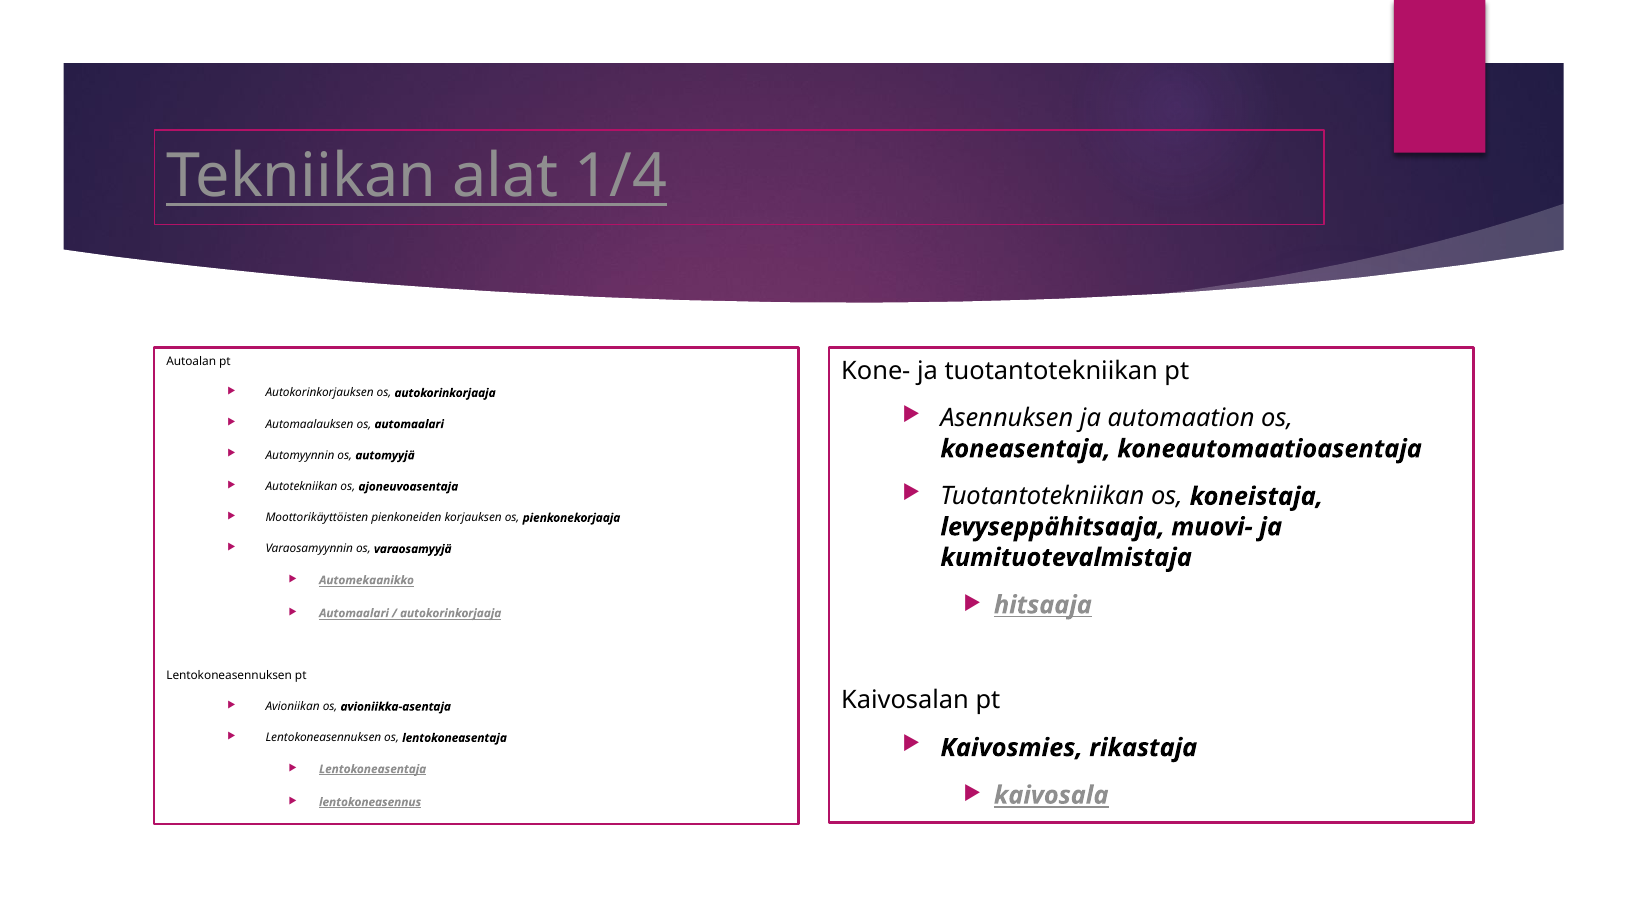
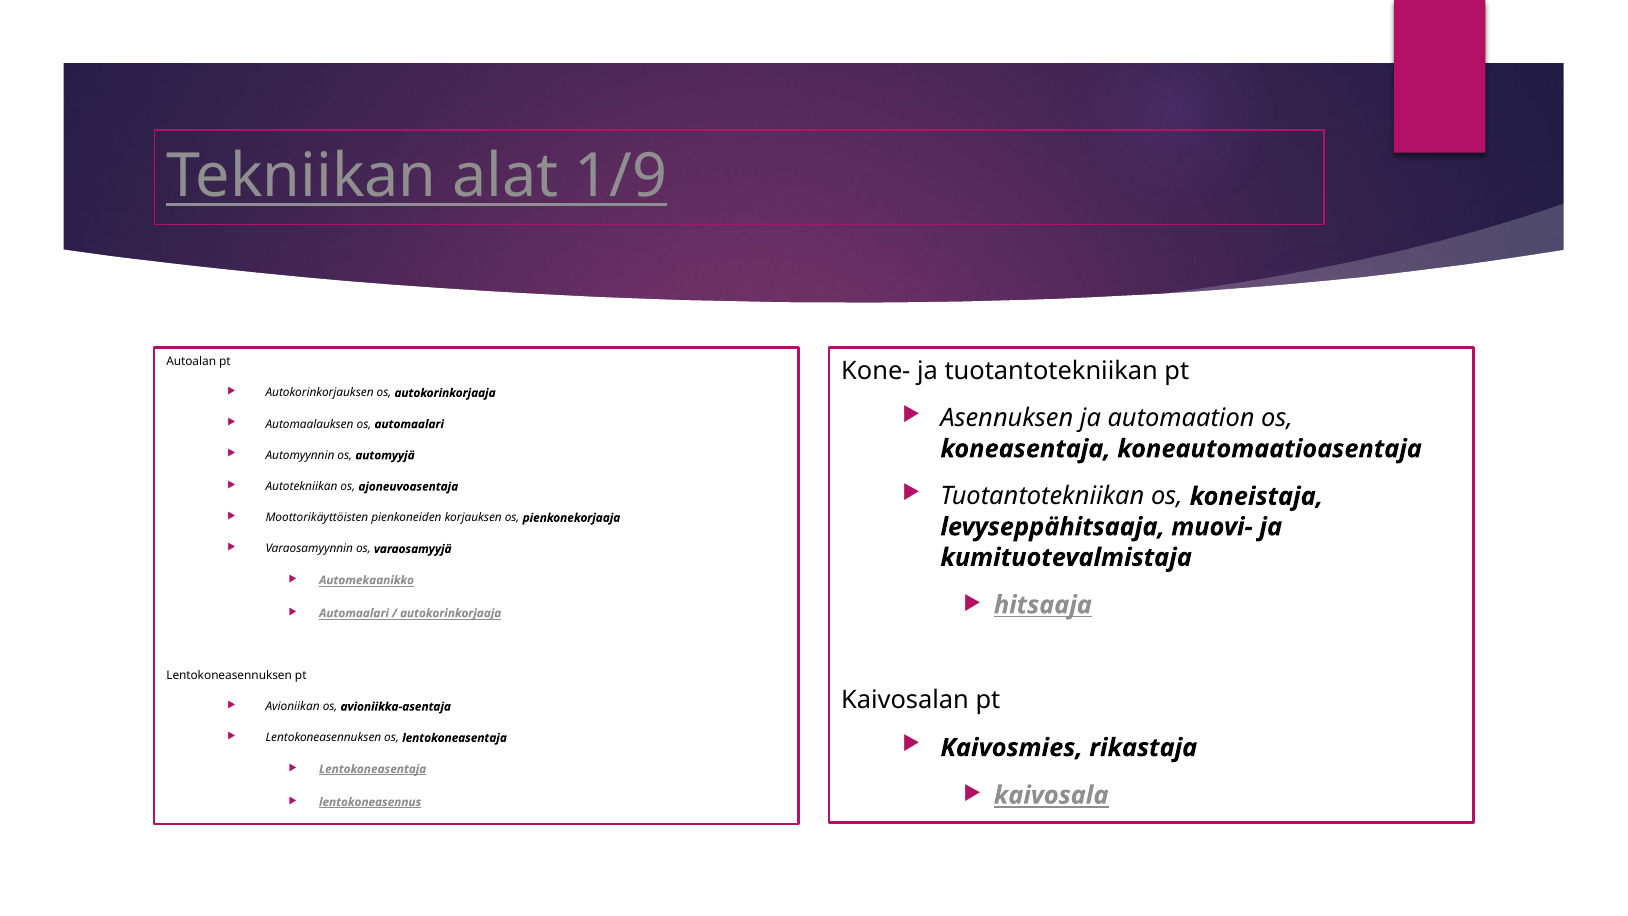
1/4: 1/4 -> 1/9 (621, 177)
